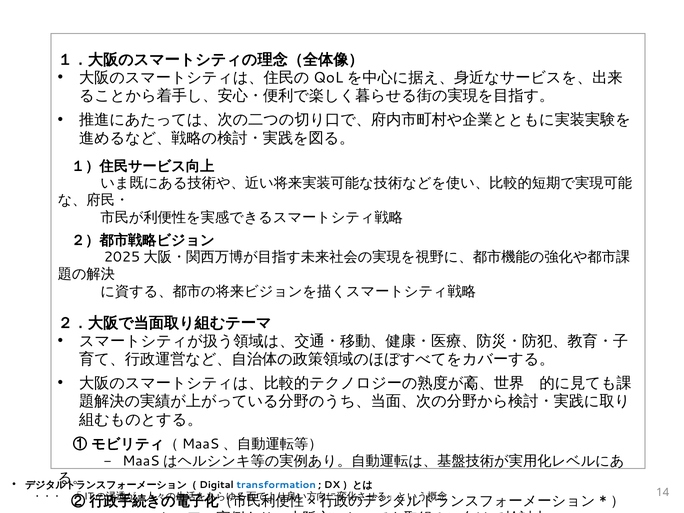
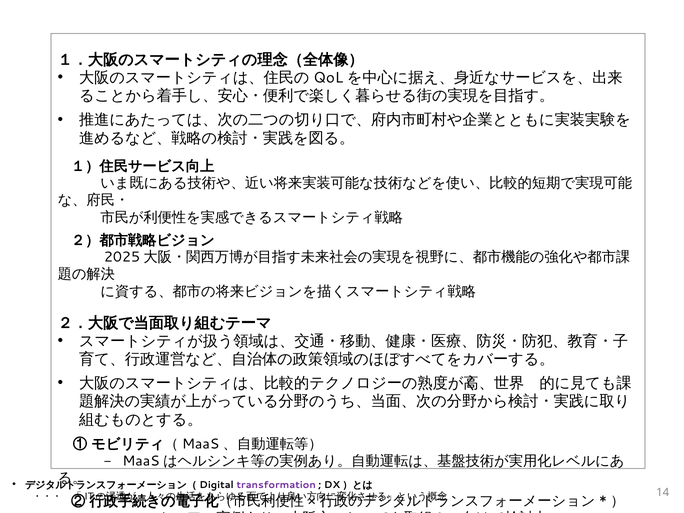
transformation colour: blue -> purple (276, 485)
